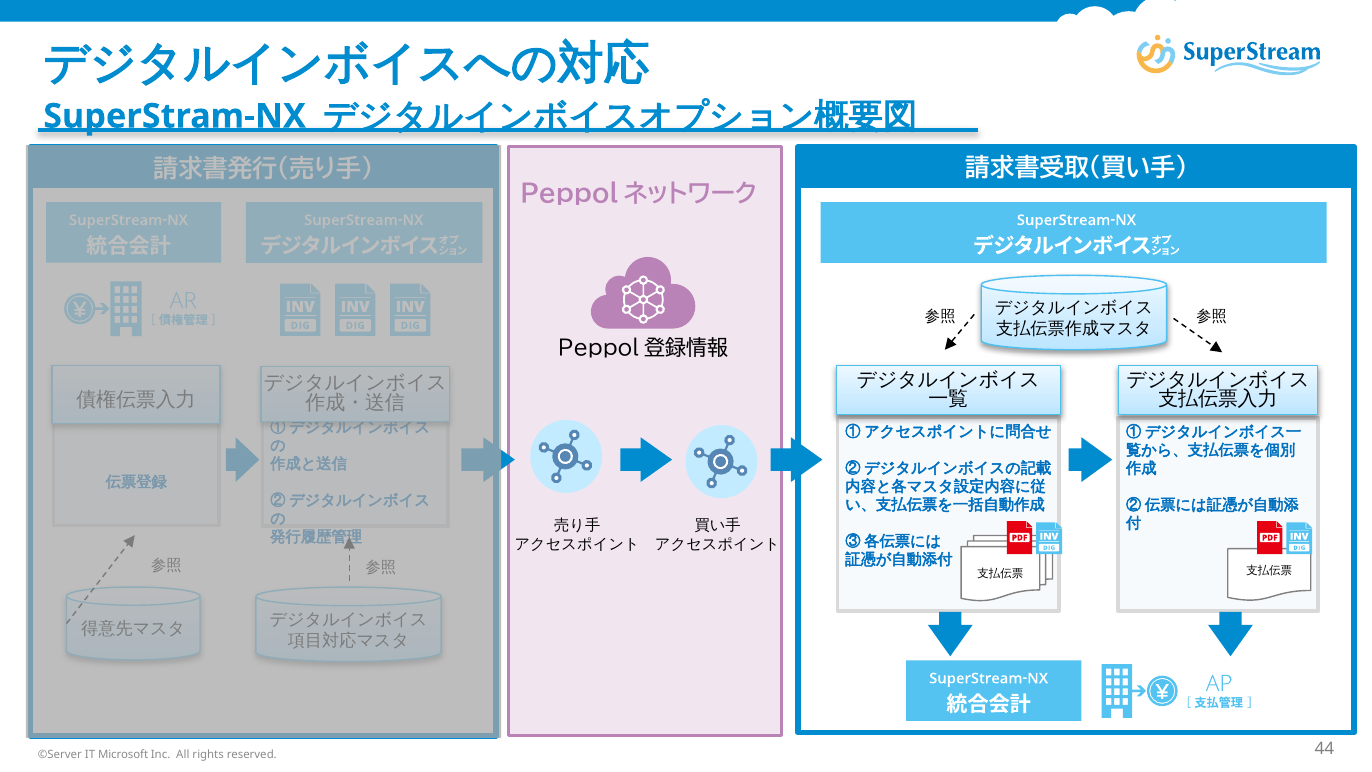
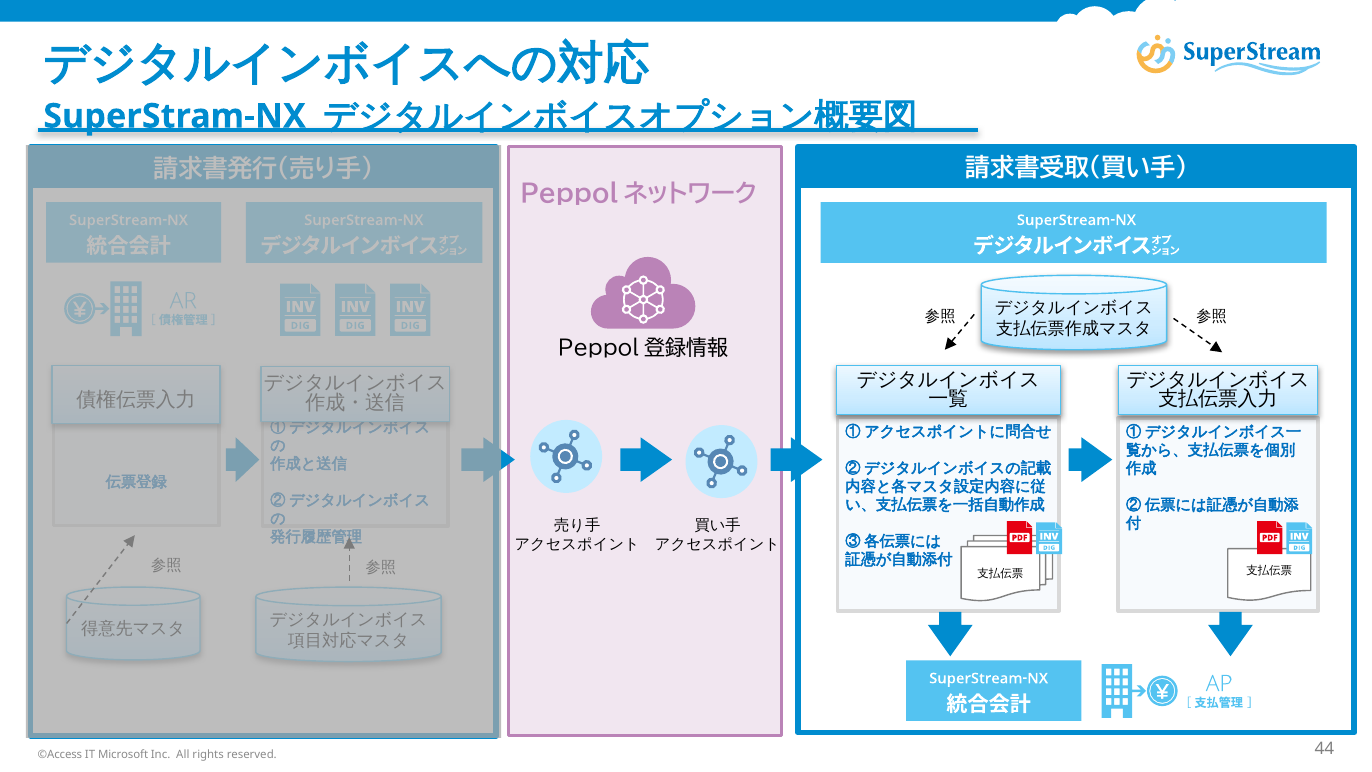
©Server: ©Server -> ©Access (60, 754)
